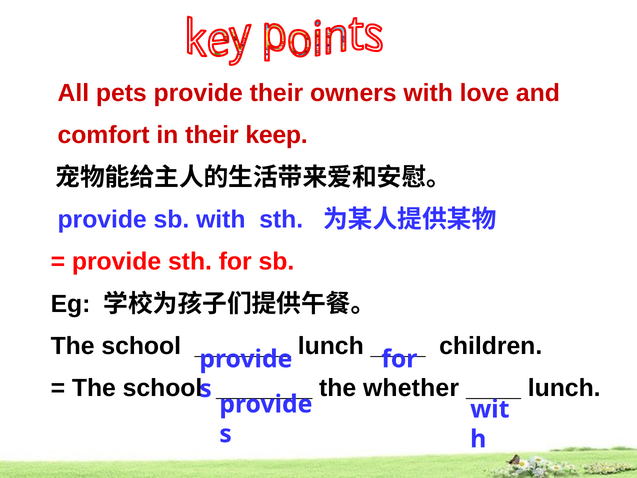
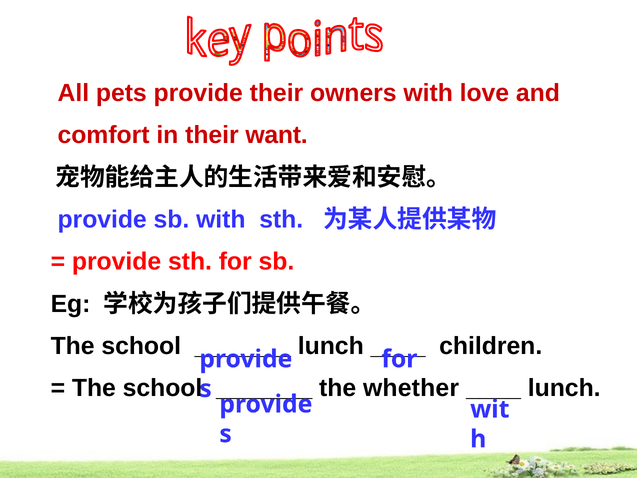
keep: keep -> want (277, 135)
